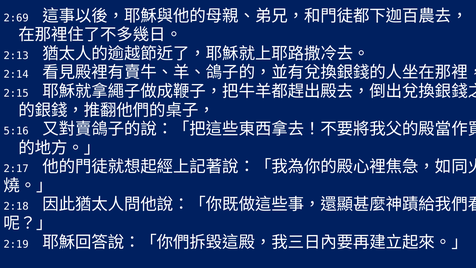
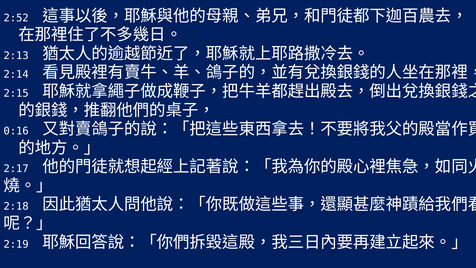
2:69: 2:69 -> 2:52 (16, 18)
5:16: 5:16 -> 0:16 (16, 131)
